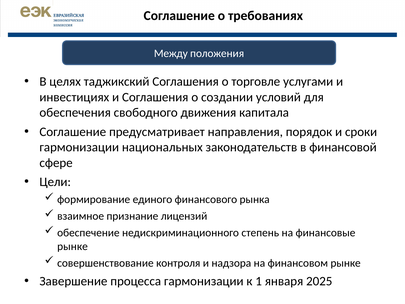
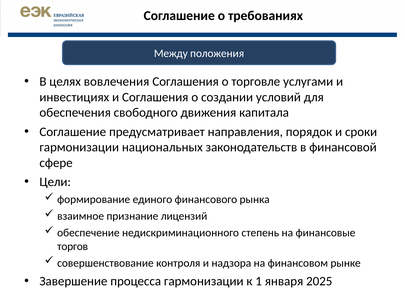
таджикский: таджикский -> вовлечения (117, 82)
рынке: рынке -> торгов (73, 246)
